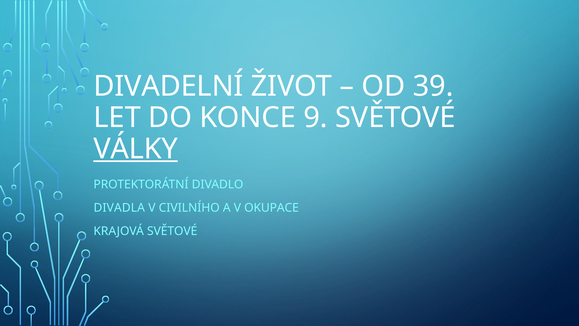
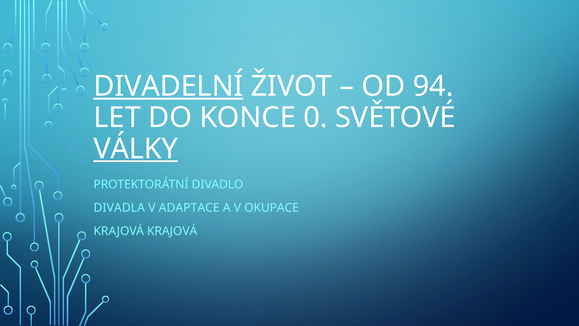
DIVADELNÍ underline: none -> present (168, 86)
39: 39 -> 94 (433, 86)
9: 9 -> 0 (315, 117)
CIVILNÍHO: CIVILNÍHO -> ADAPTACE (189, 208)
KRAJOVÁ SVĚTOVÉ: SVĚTOVÉ -> KRAJOVÁ (172, 231)
